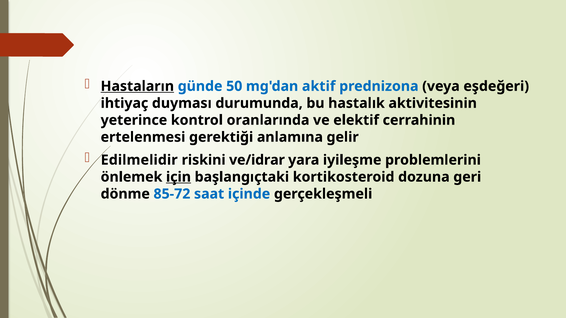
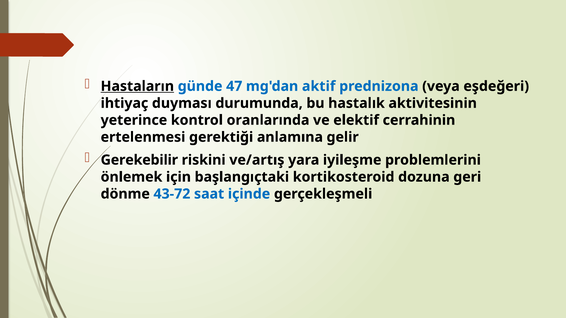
50: 50 -> 47 (234, 86)
Edilmelidir: Edilmelidir -> Gerekebilir (139, 160)
ve/idrar: ve/idrar -> ve/artış (257, 160)
için underline: present -> none (178, 177)
85-72: 85-72 -> 43-72 (172, 194)
